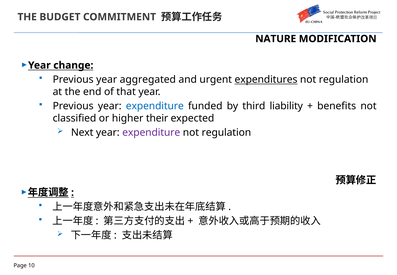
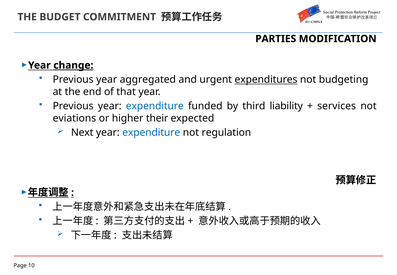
NATURE: NATURE -> PARTIES (276, 39)
change underline: none -> present (73, 65)
regulation: regulation -> budgeting (344, 80)
benefits: benefits -> services (337, 106)
classified: classified -> eviations (74, 118)
expenditure colour: purple -> blue (151, 133)
